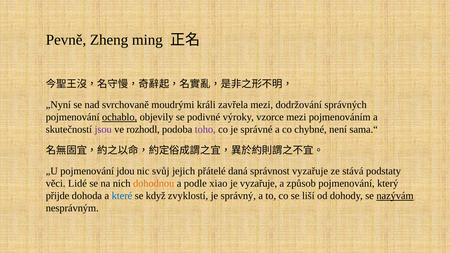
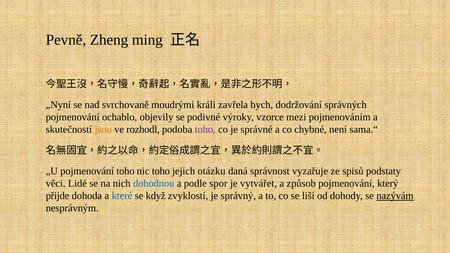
zavřela mezi: mezi -> bych (262, 105)
ochablo underline: present -> none (120, 117)
jsou colour: purple -> orange (103, 130)
pojmenování jdou: jdou -> toho (125, 171)
nic svůj: svůj -> toho (161, 171)
přátelé: přátelé -> otázku (212, 171)
stává: stává -> spisů (353, 171)
dohodnou colour: orange -> blue (154, 184)
xiao: xiao -> spor (218, 184)
je vyzařuje: vyzařuje -> vytvářet (259, 184)
